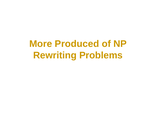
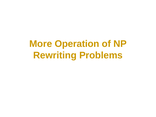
Produced: Produced -> Operation (77, 44)
